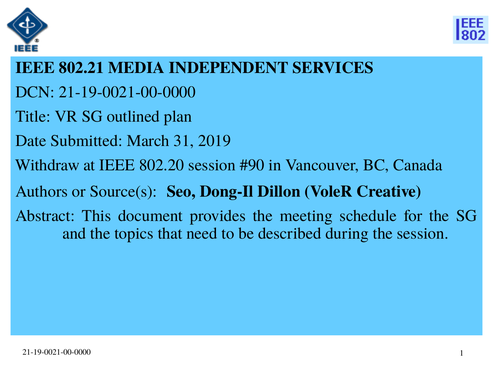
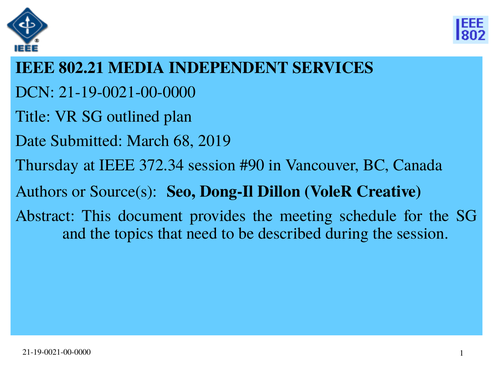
31: 31 -> 68 (184, 141)
Withdraw: Withdraw -> Thursday (47, 165)
802.20: 802.20 -> 372.34 (162, 165)
